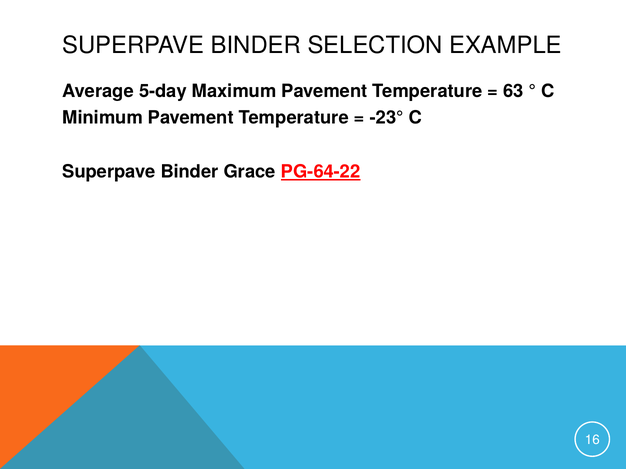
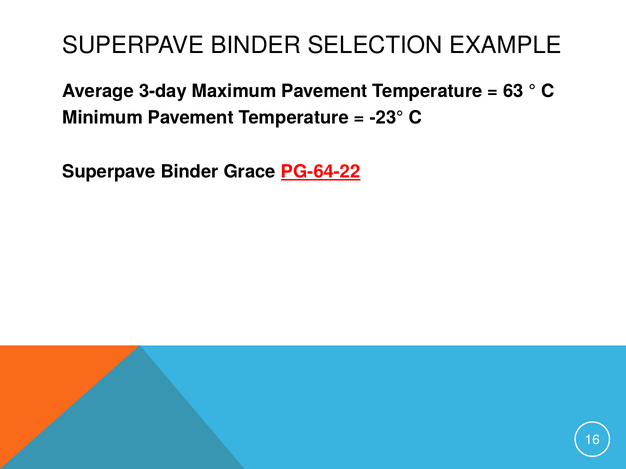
5-day: 5-day -> 3-day (163, 91)
